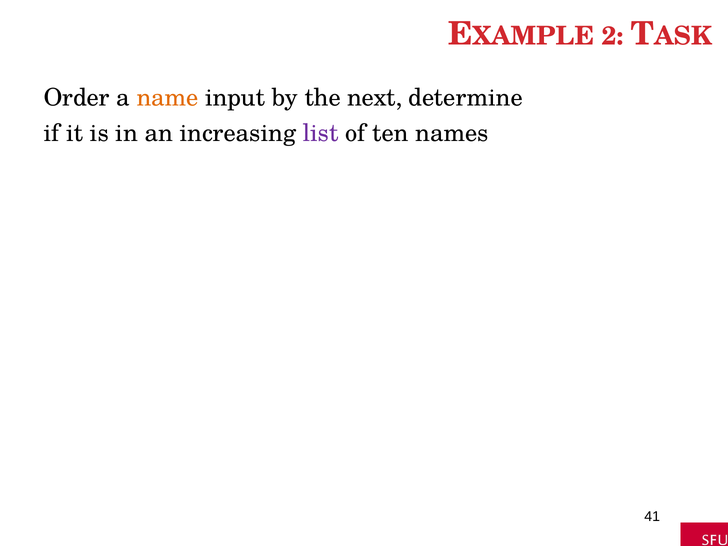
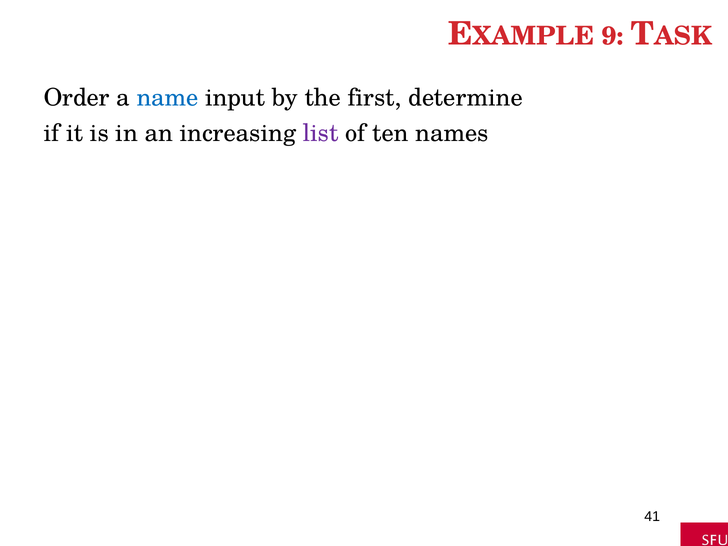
2: 2 -> 9 (613, 36)
name colour: orange -> blue (168, 98)
next: next -> first (375, 98)
